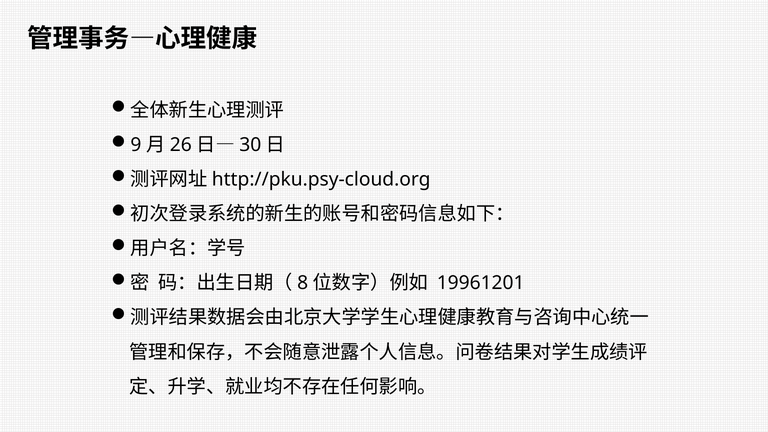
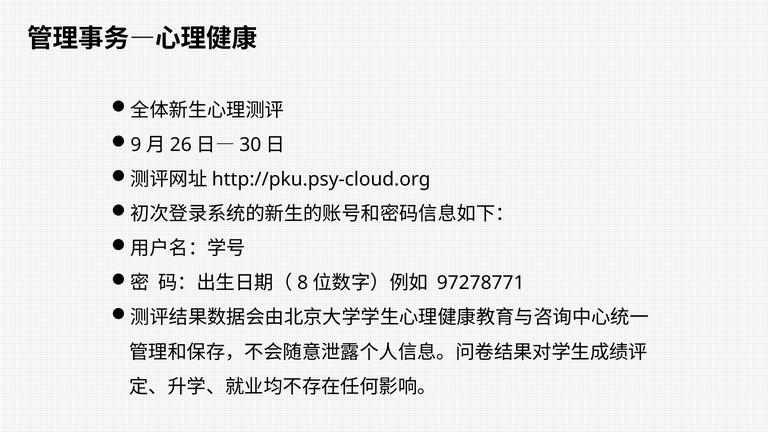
19961201: 19961201 -> 97278771 (481, 283)
